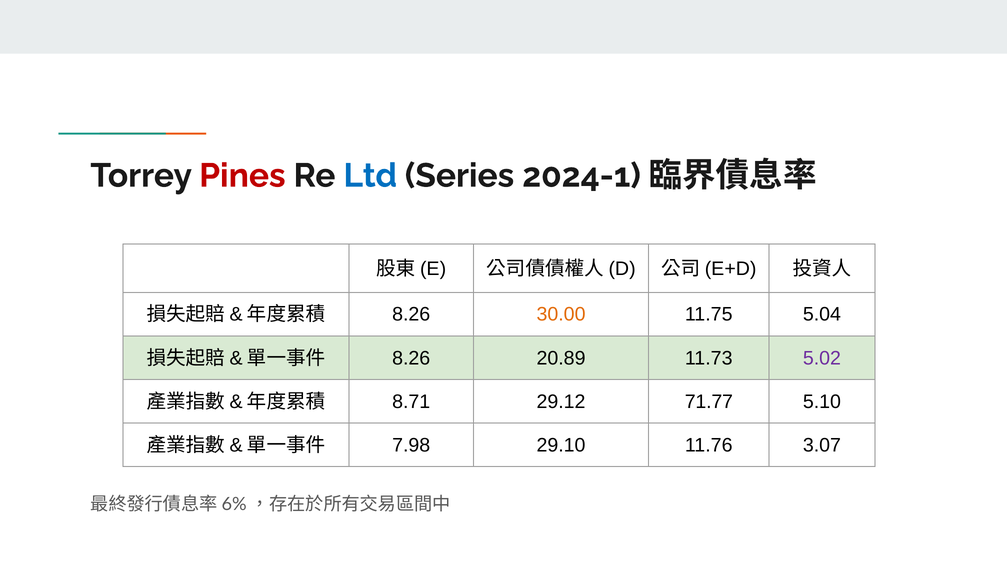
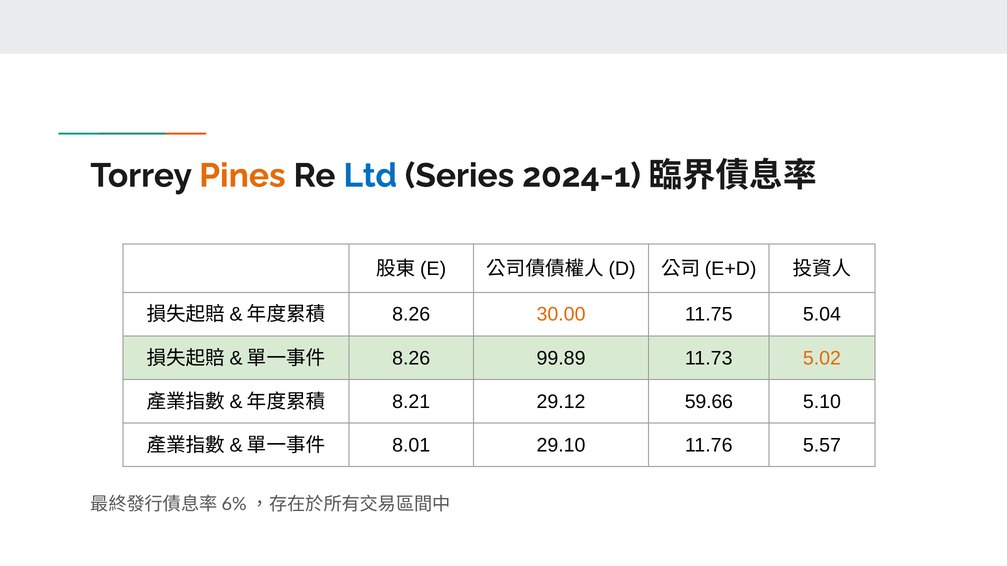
Pines colour: red -> orange (242, 176)
20.89: 20.89 -> 99.89 (561, 358)
5.02 colour: purple -> orange (822, 358)
8.71: 8.71 -> 8.21 (411, 402)
71.77: 71.77 -> 59.66 (709, 402)
7.98: 7.98 -> 8.01 (411, 446)
3.07: 3.07 -> 5.57 (822, 446)
